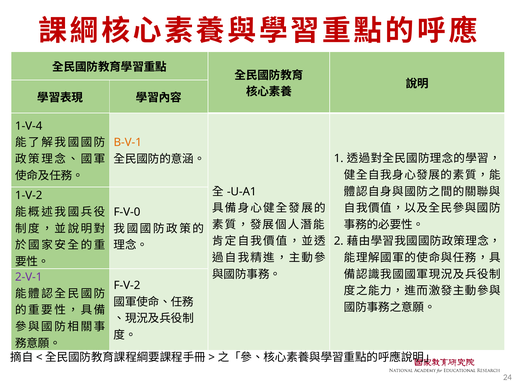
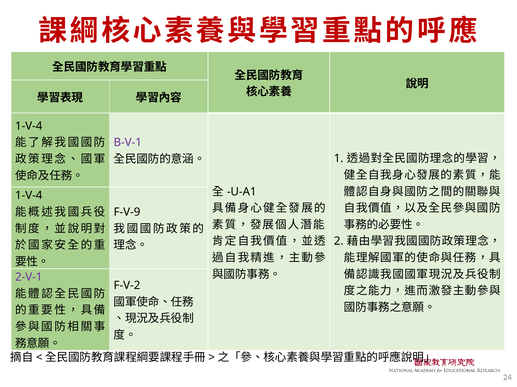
B-V-1 colour: orange -> purple (128, 143)
1-V-2: 1-V-2 -> 1-V-4 (29, 196)
F-V-0: F-V-0 -> F-V-9 (127, 212)
